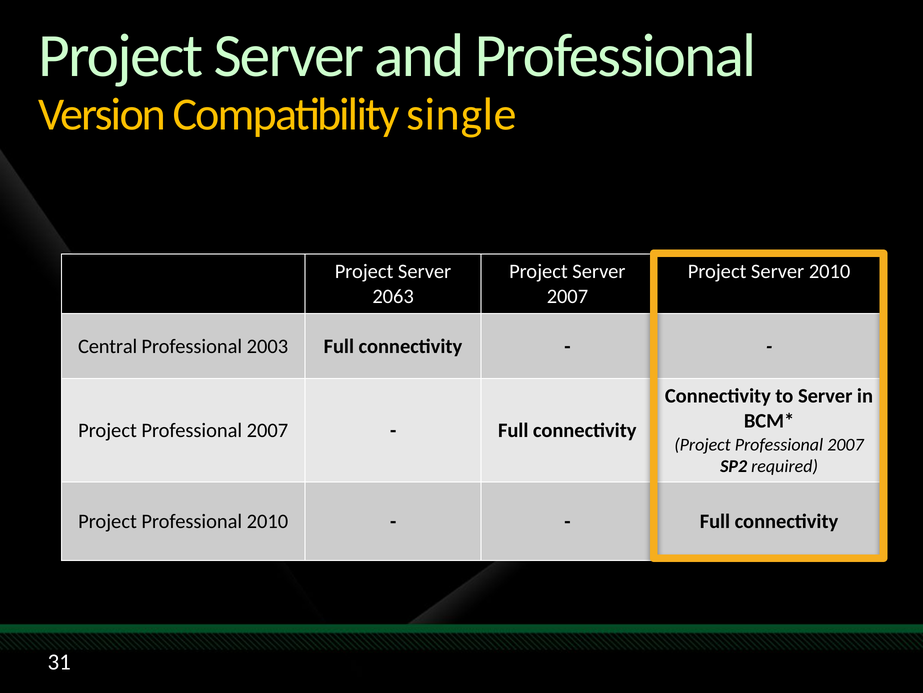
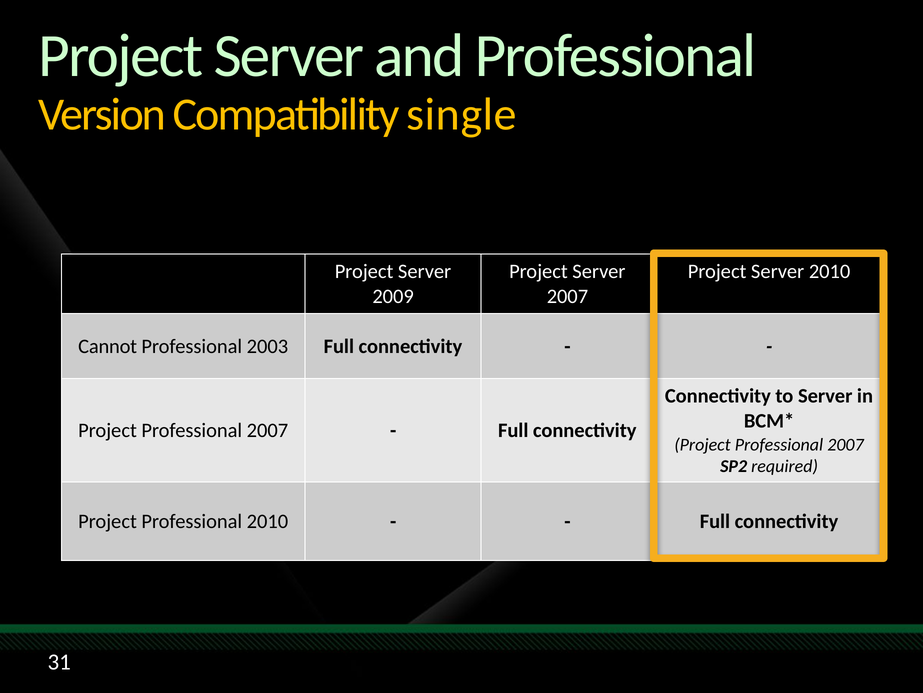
2063: 2063 -> 2009 (393, 296)
Central: Central -> Cannot (108, 346)
